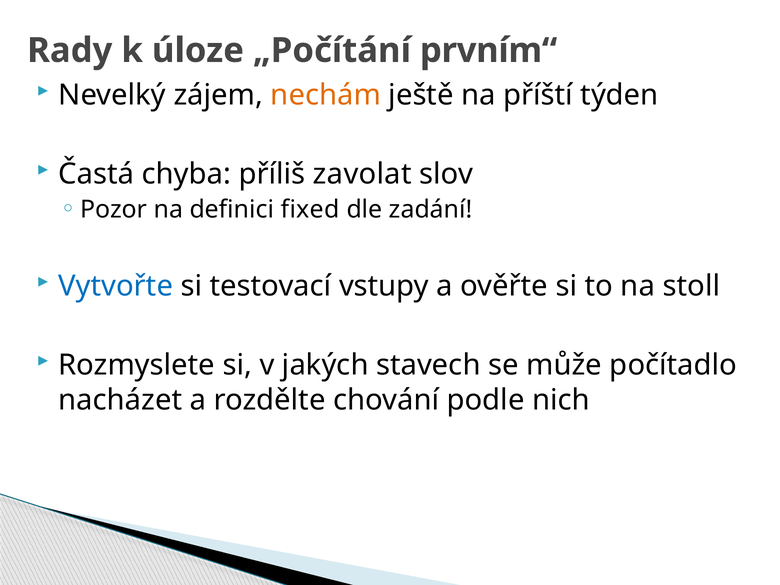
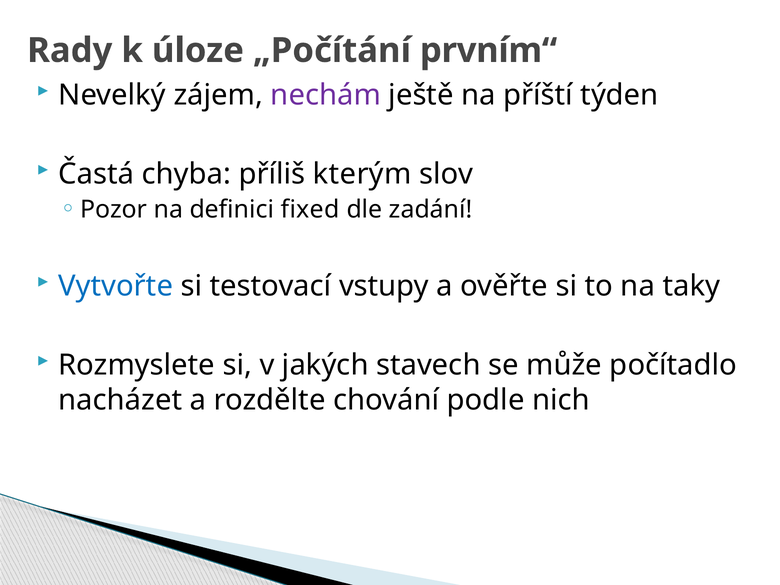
nechám colour: orange -> purple (326, 95)
zavolat: zavolat -> kterým (362, 174)
stoll: stoll -> taky (691, 286)
